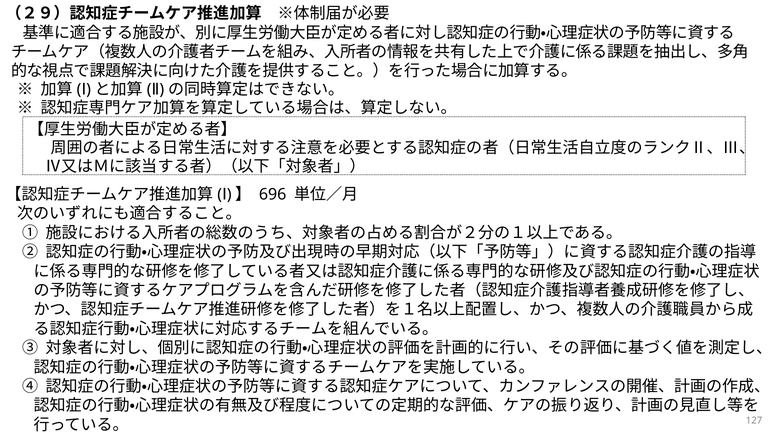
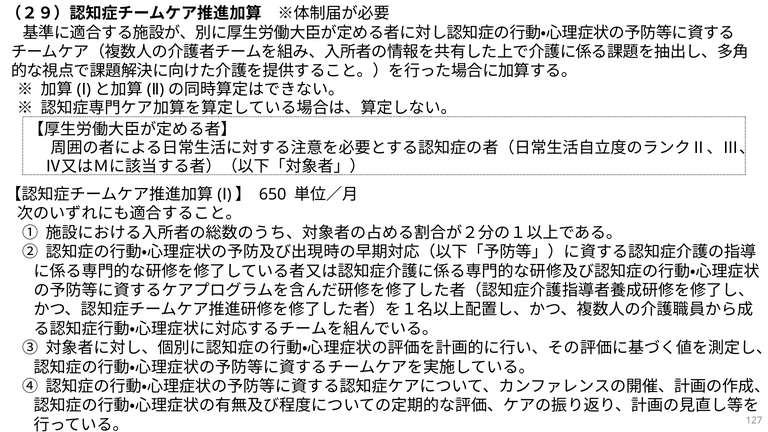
696: 696 -> 650 (273, 194)
